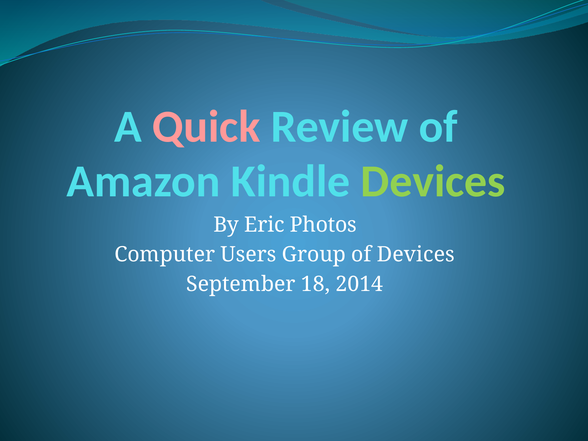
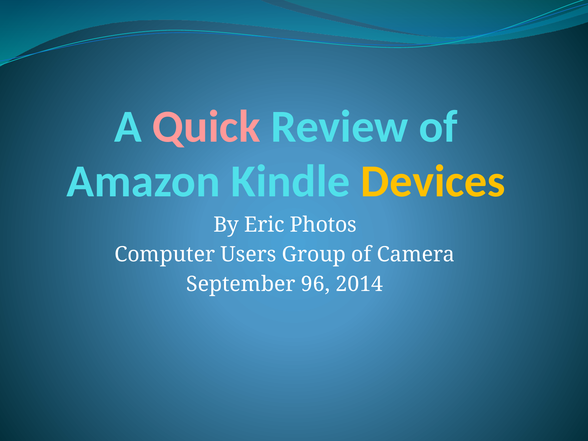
Devices colour: light green -> yellow (433, 182)
of Devices: Devices -> Camera (416, 255)
18: 18 -> 96 (316, 284)
